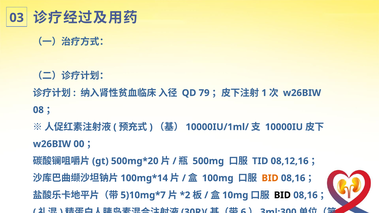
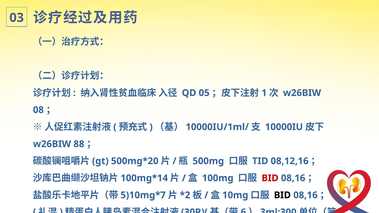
79: 79 -> 05 (204, 93)
00: 00 -> 88 (79, 144)
BID colour: orange -> red (270, 178)
